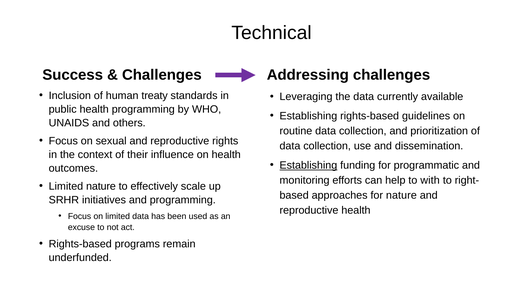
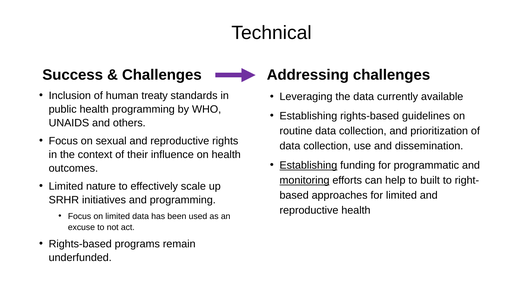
monitoring underline: none -> present (305, 181)
with: with -> built (430, 181)
for nature: nature -> limited (401, 196)
